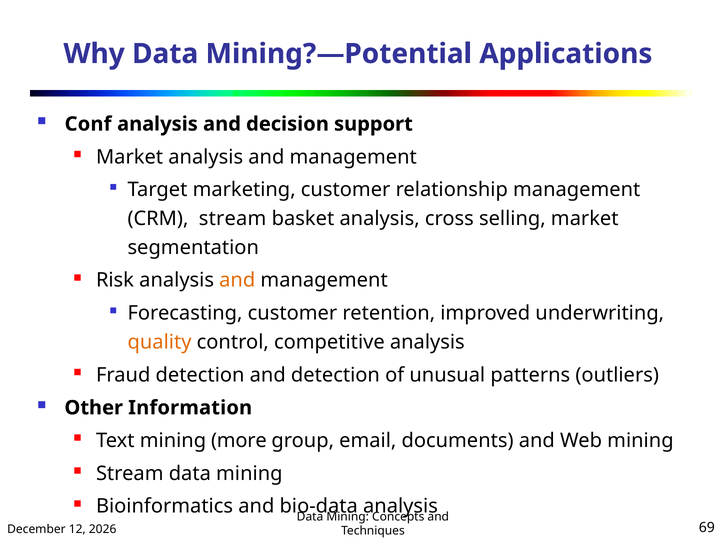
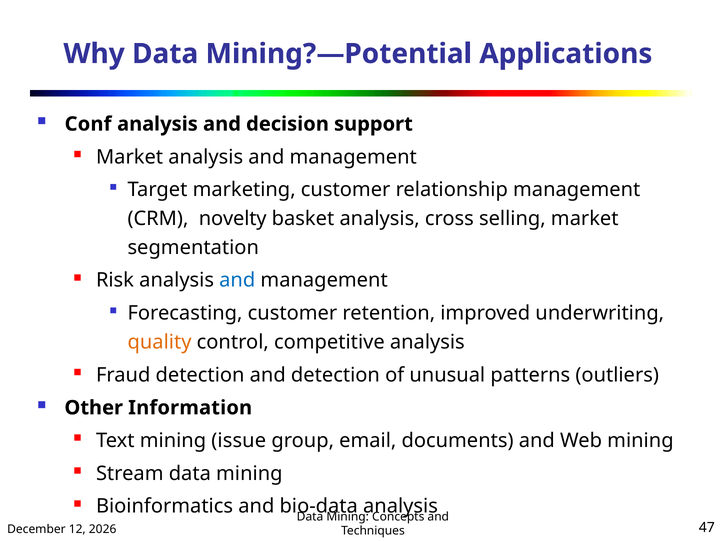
CRM stream: stream -> novelty (233, 219)
and colour: orange -> blue (237, 281)
more: more -> issue (239, 441)
69: 69 -> 47 (707, 528)
